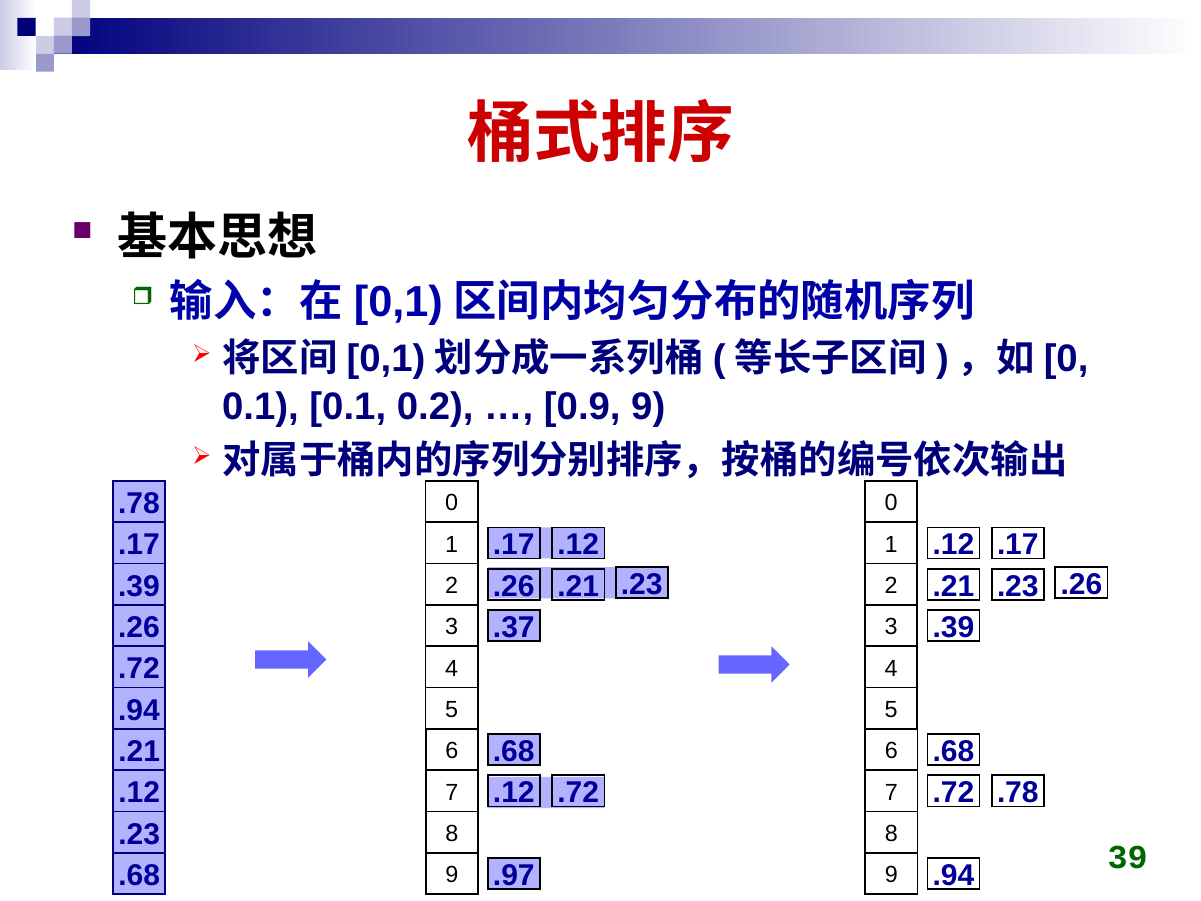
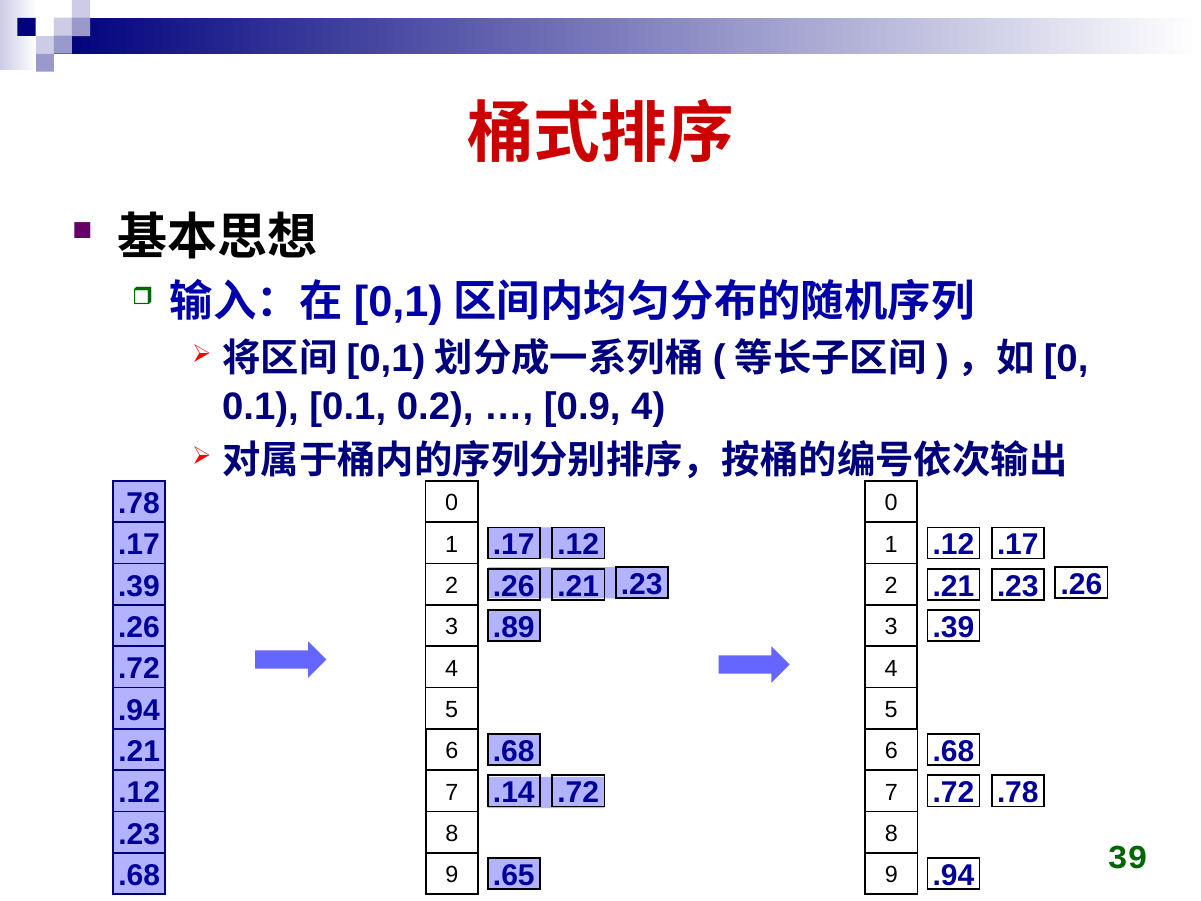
0.9 9: 9 -> 4 (648, 407)
.37: .37 -> .89 (514, 628)
.12: .12 -> .14 (514, 793)
.97: .97 -> .65 (514, 875)
